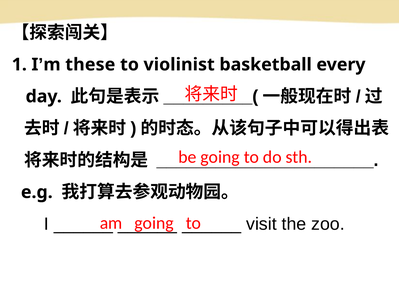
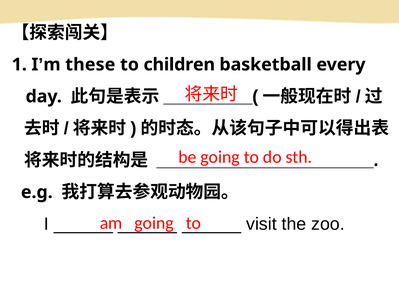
violinist: violinist -> children (179, 65)
